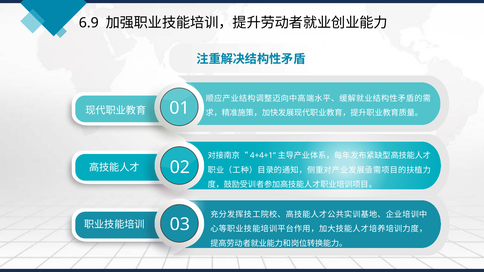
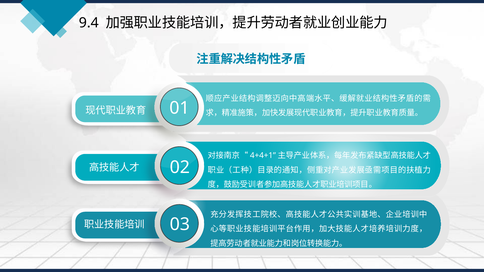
6.9: 6.9 -> 9.4 (89, 23)
